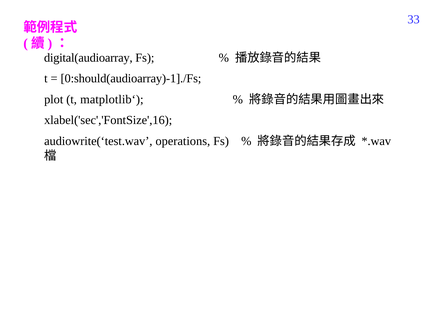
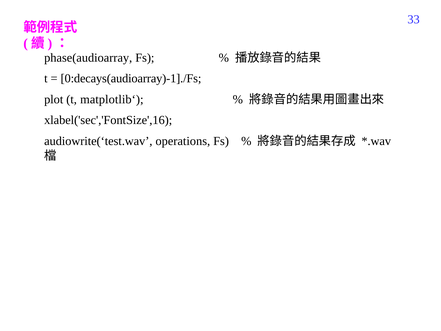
digital(audioarray: digital(audioarray -> phase(audioarray (88, 58)
0:should(audioarray)-1]./Fs: 0:should(audioarray)-1]./Fs -> 0:decays(audioarray)-1]./Fs (131, 79)
